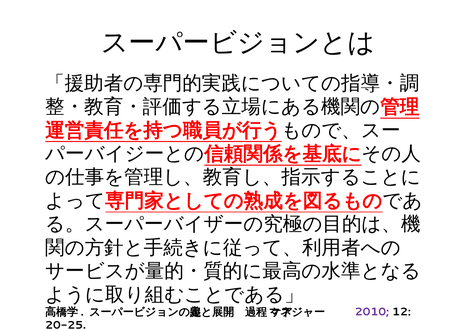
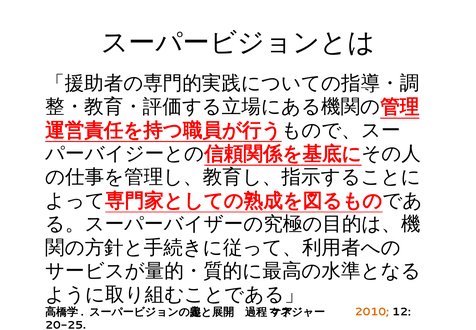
2010 colour: purple -> orange (372, 311)
